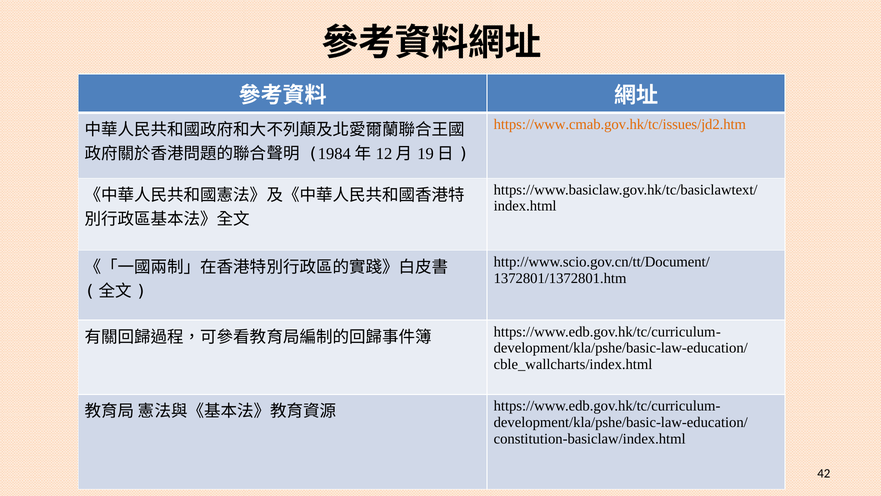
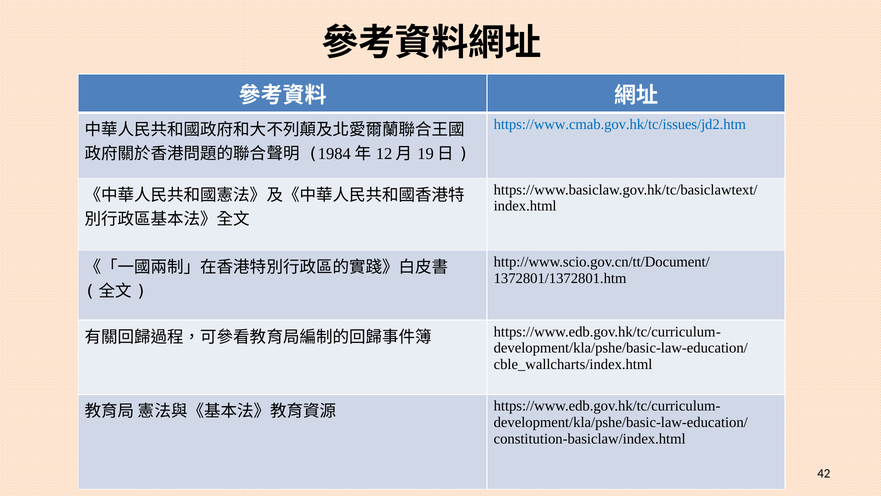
https://www.cmab.gov.hk/tc/issues/jd2.htm colour: orange -> blue (620, 124)
